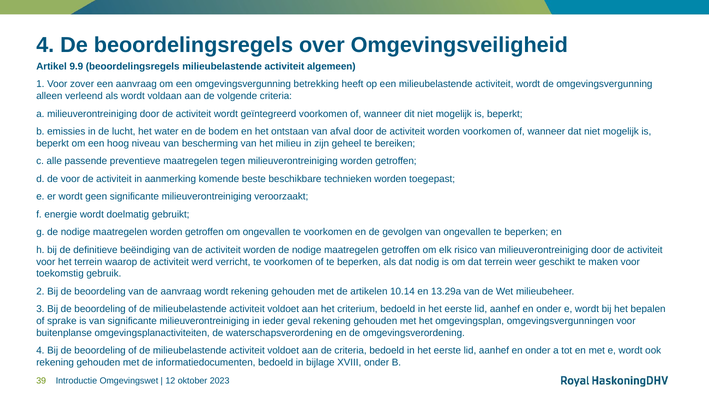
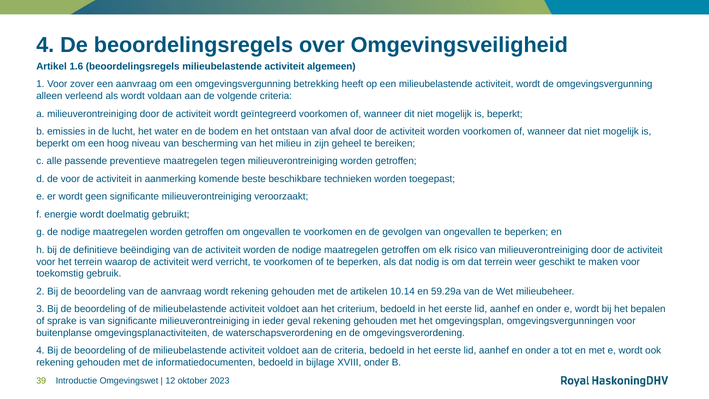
9.9: 9.9 -> 1.6 (76, 66)
13.29a: 13.29a -> 59.29a (446, 291)
